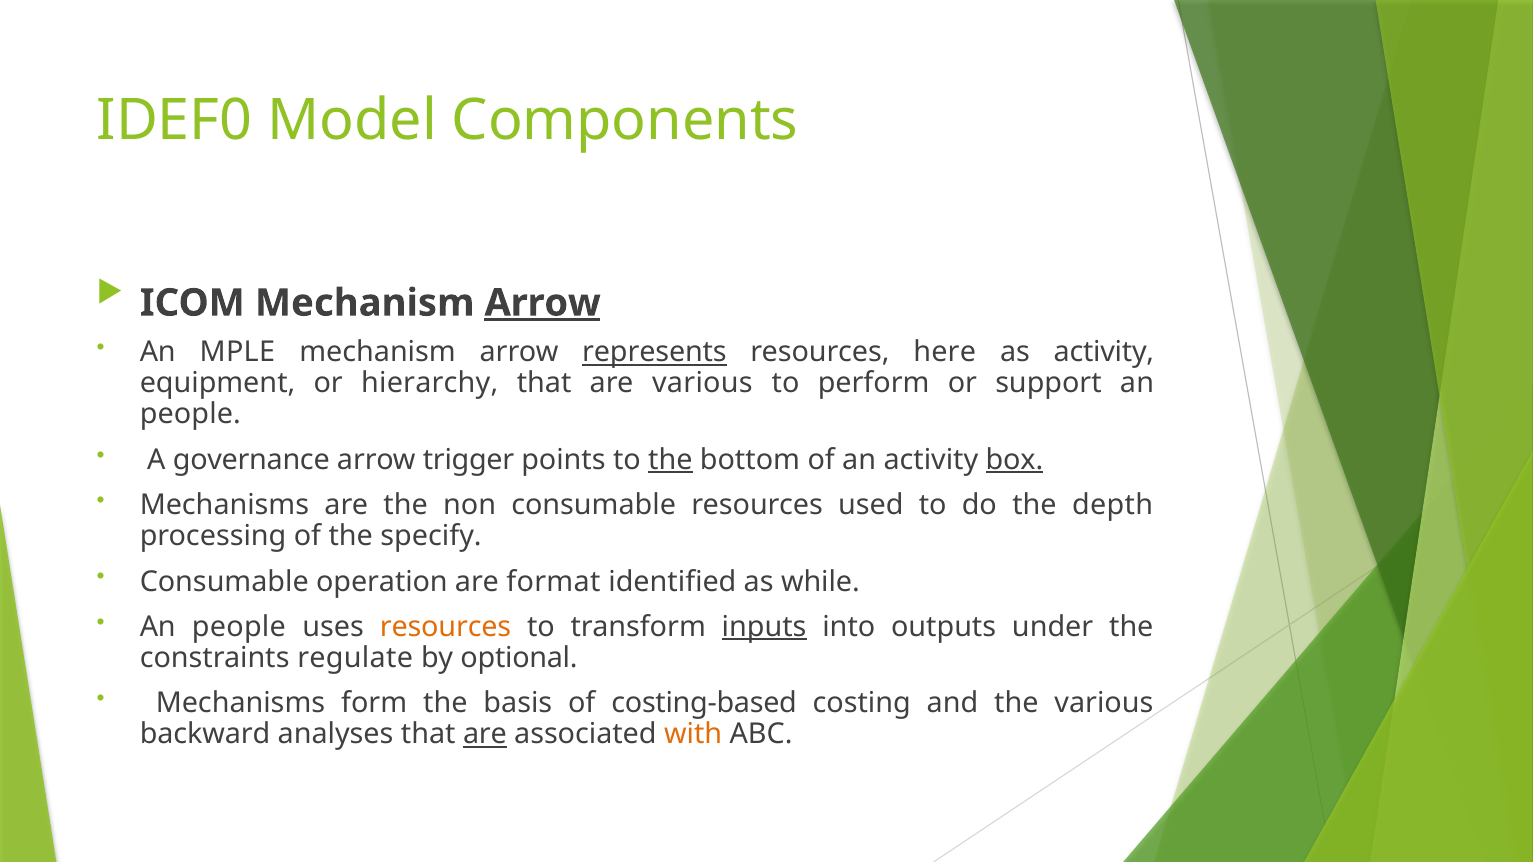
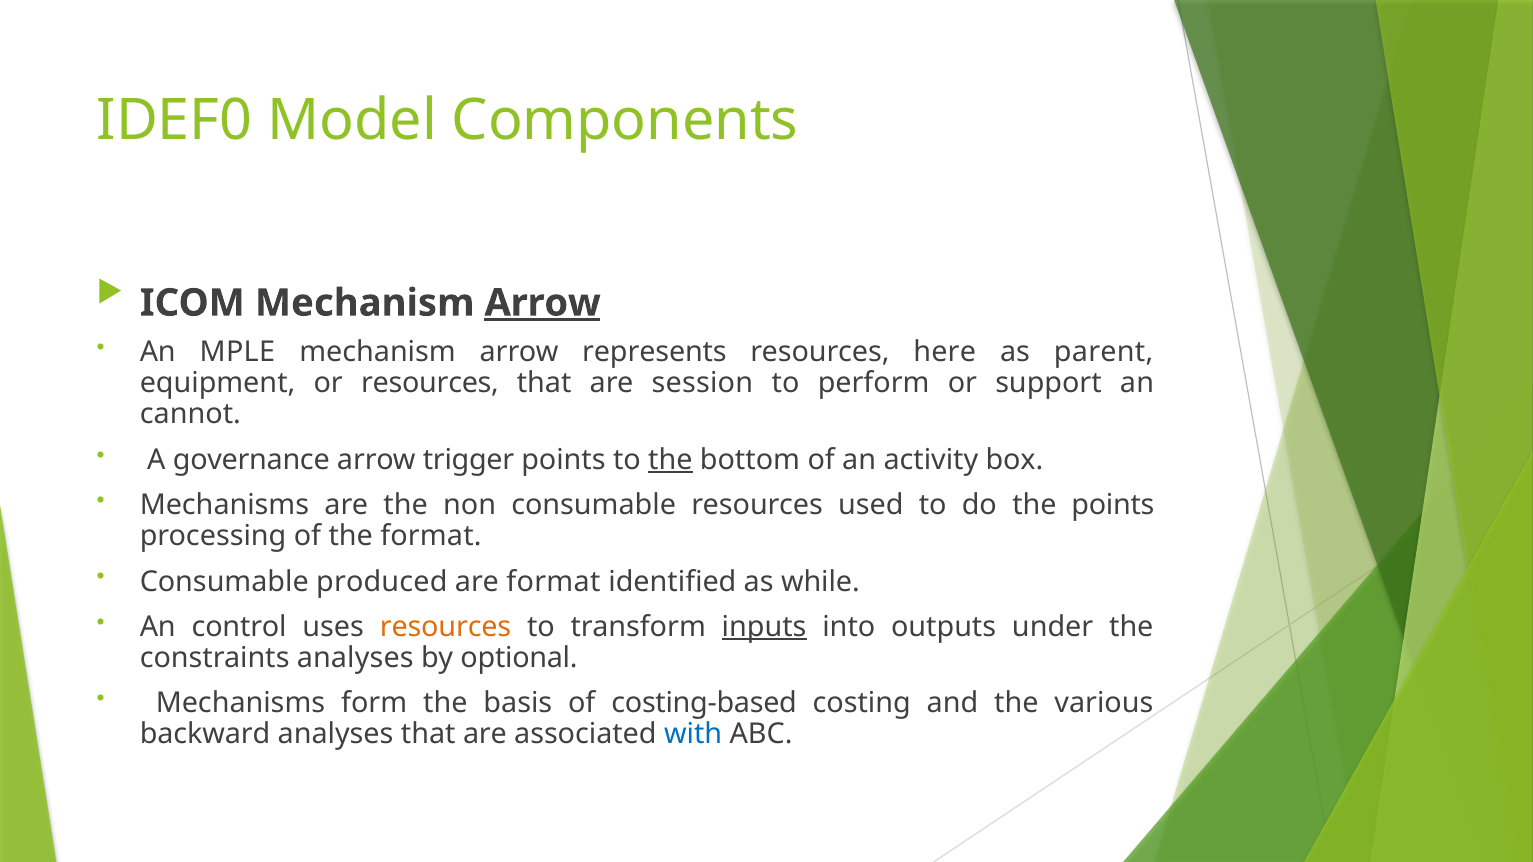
represents underline: present -> none (654, 352)
as activity: activity -> parent (1104, 352)
or hierarchy: hierarchy -> resources (430, 383)
are various: various -> session (702, 383)
people: people -> cannot (190, 415)
box underline: present -> none (1014, 460)
the depth: depth -> points (1113, 505)
the specify: specify -> format (431, 536)
operation: operation -> produced (382, 582)
people: people -> control (239, 627)
constraints regulate: regulate -> analyses (355, 658)
are underline: present -> none (485, 735)
with colour: orange -> blue (693, 735)
